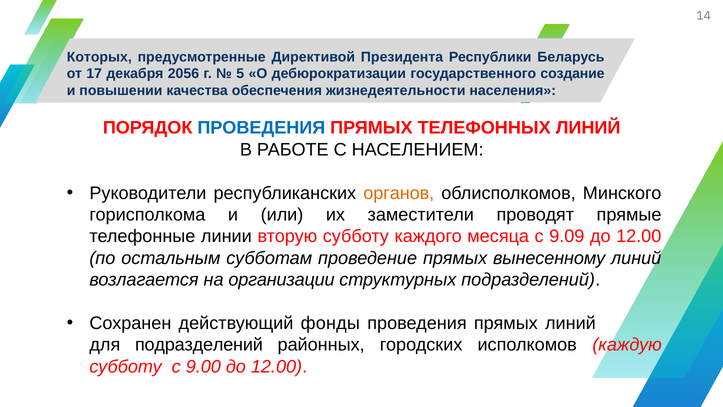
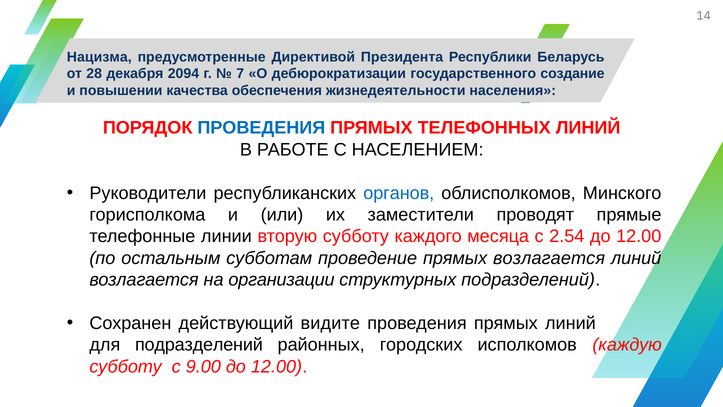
Которых: Которых -> Нацизма (99, 57)
17: 17 -> 28 (94, 74)
2056: 2056 -> 2094 (183, 74)
5: 5 -> 7 (240, 74)
органов colour: orange -> blue (399, 193)
9.09: 9.09 -> 2.54 (567, 236)
прямых вынесенному: вынесенному -> возлагается (549, 258)
фонды: фонды -> видите (330, 323)
